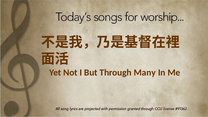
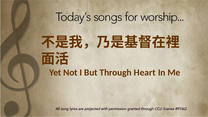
Many: Many -> Heart (145, 73)
